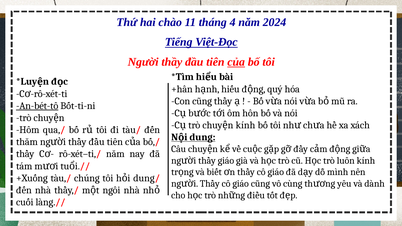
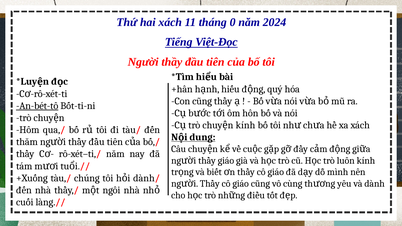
hai chào: chào -> xách (170, 22)
4: 4 -> 0 (233, 22)
của underline: present -> none (236, 62)
dung: dung -> dành (144, 178)
